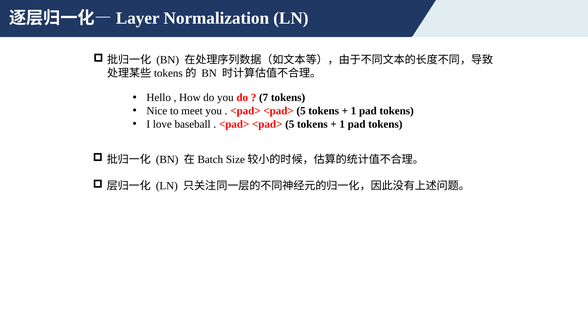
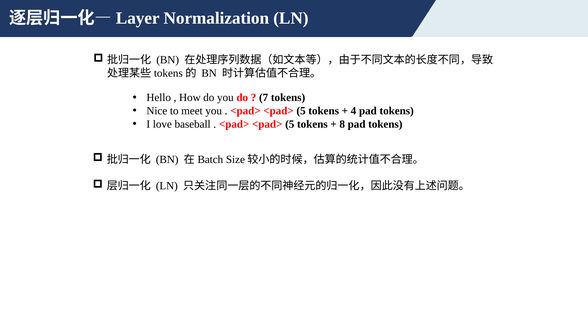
1: 1 -> 4 (354, 111)
1: 1 -> 8 (342, 124)
